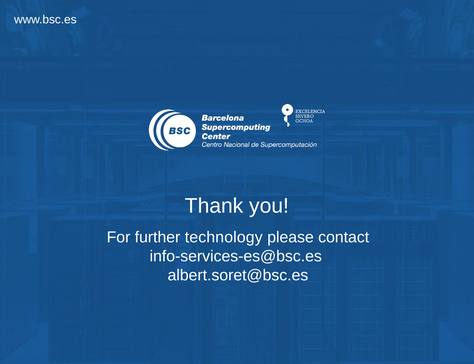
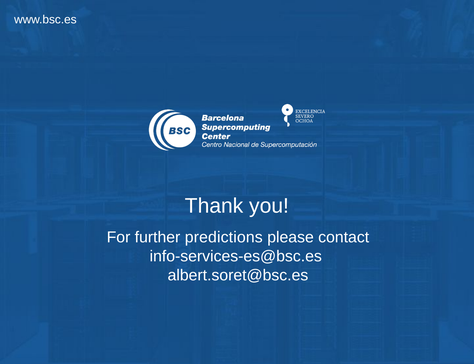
technology: technology -> predictions (224, 237)
